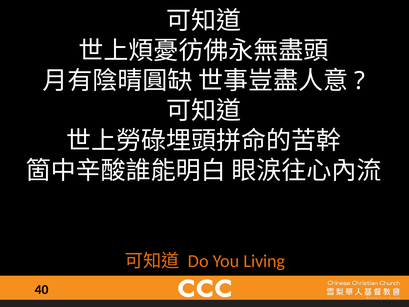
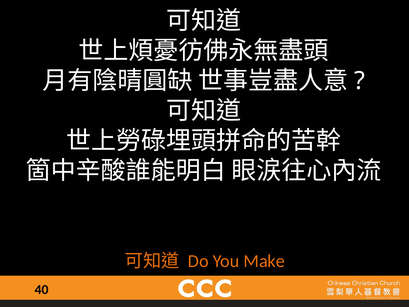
Living: Living -> Make (264, 261)
